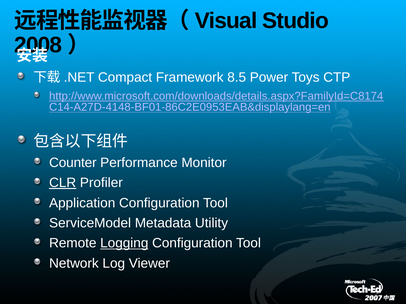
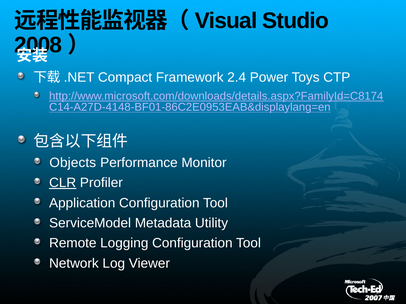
8.5: 8.5 -> 2.4 (237, 77)
Counter: Counter -> Objects (73, 163)
Logging underline: present -> none (124, 244)
